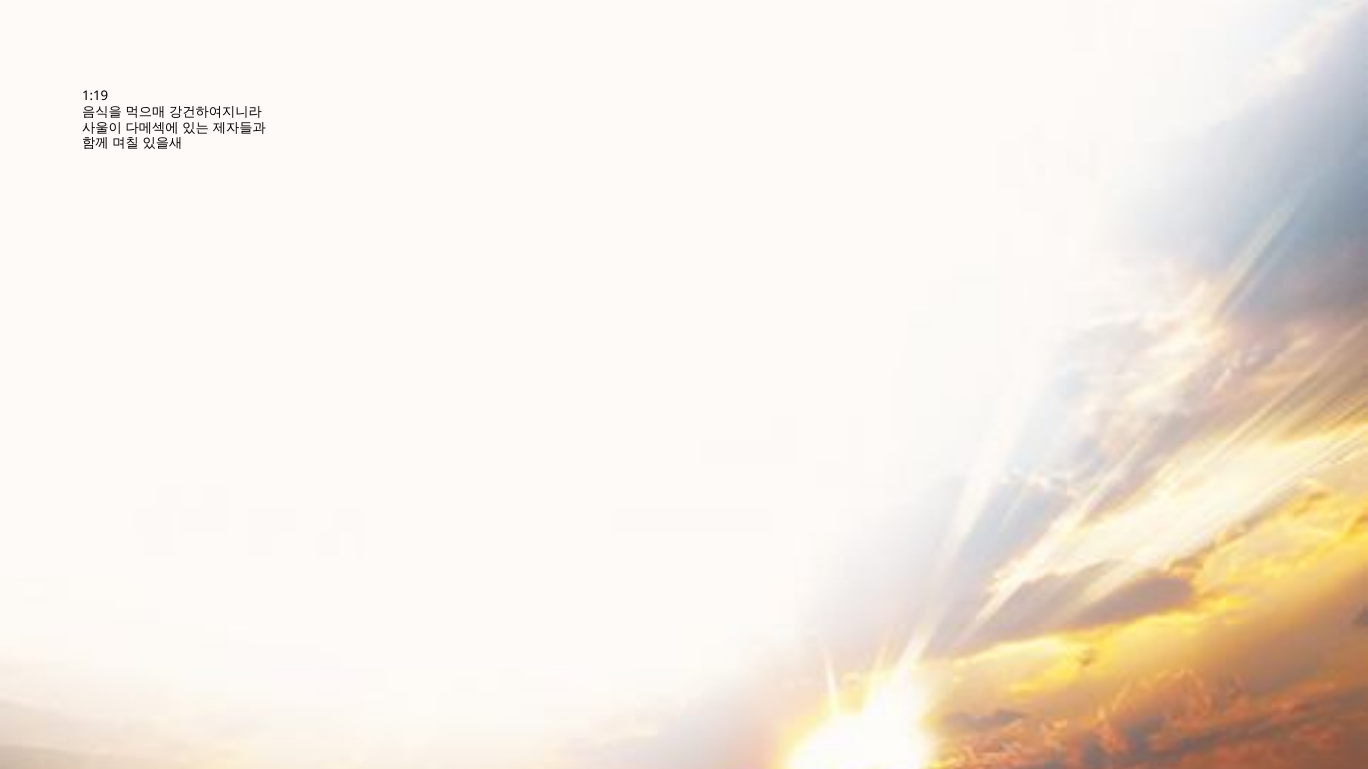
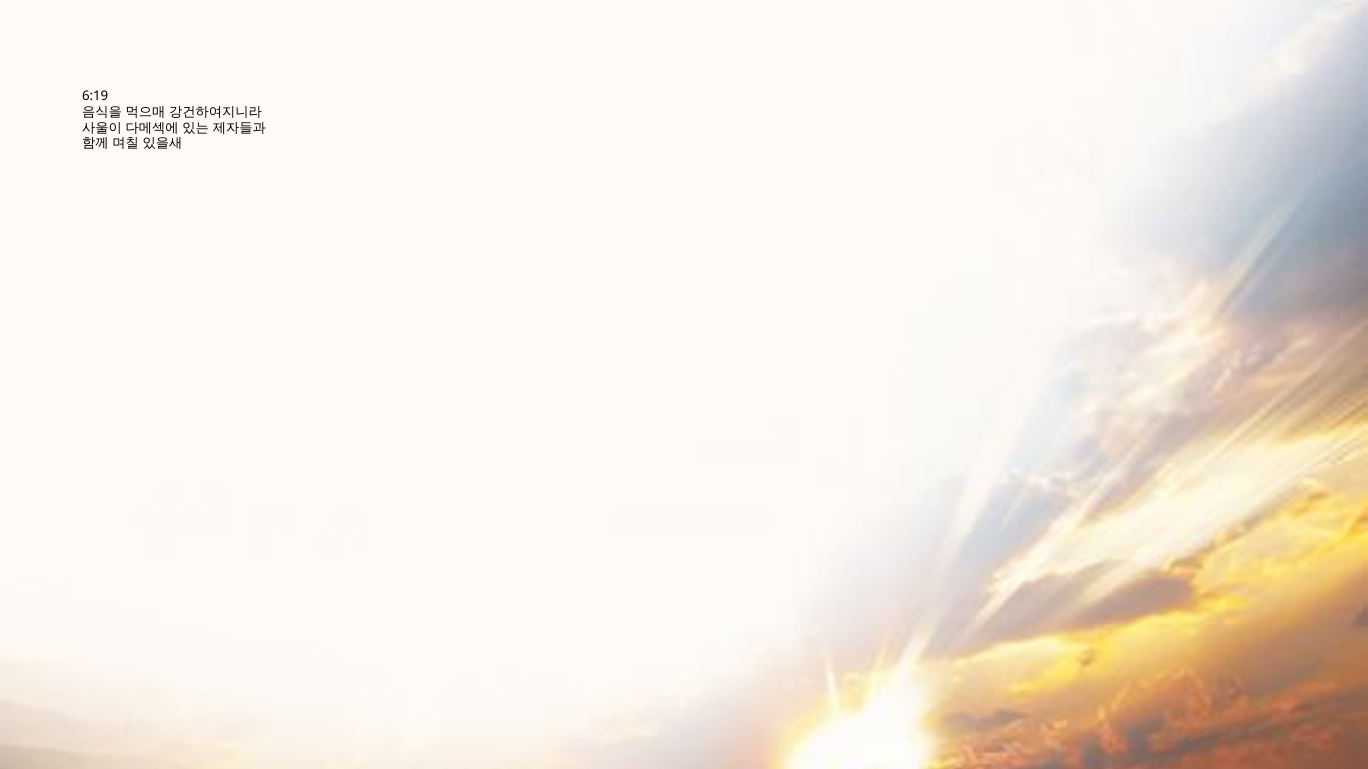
1:19: 1:19 -> 6:19 (95, 96)
